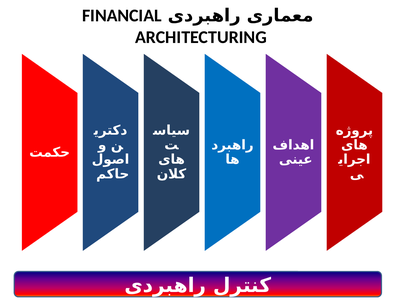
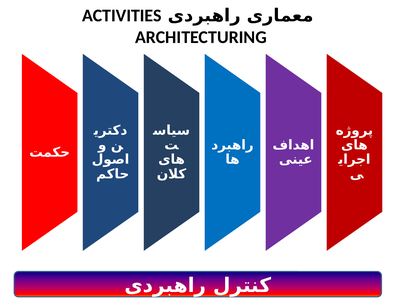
FINANCIAL: FINANCIAL -> ACTIVITIES (122, 16)
